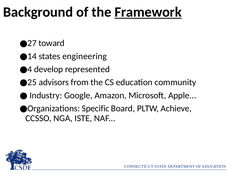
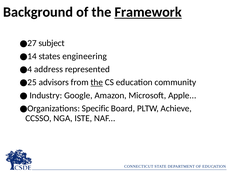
toward: toward -> subject (52, 43)
develop: develop -> address (49, 69)
the underline: none -> present (97, 82)
